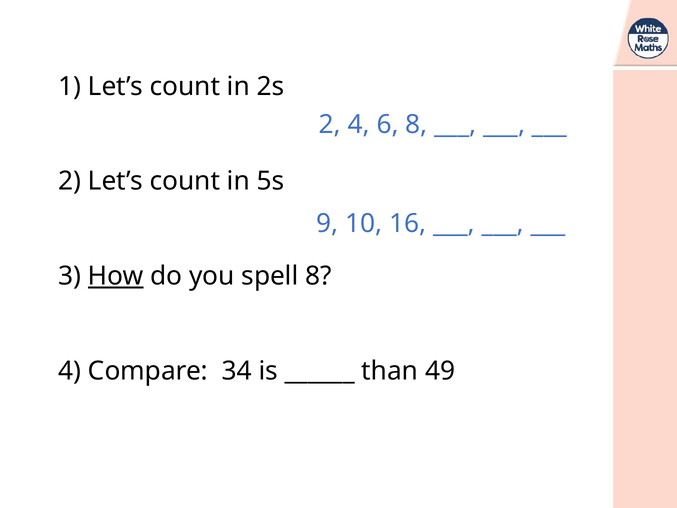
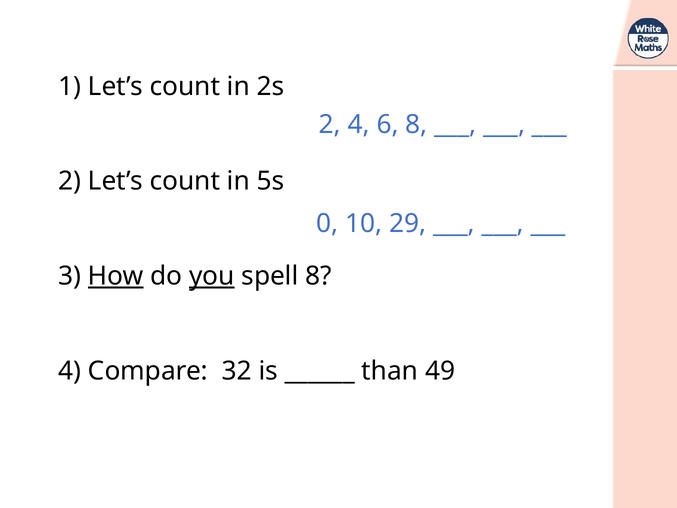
9: 9 -> 0 (327, 223)
16: 16 -> 29 (408, 223)
you underline: none -> present (212, 276)
34: 34 -> 32 (237, 371)
